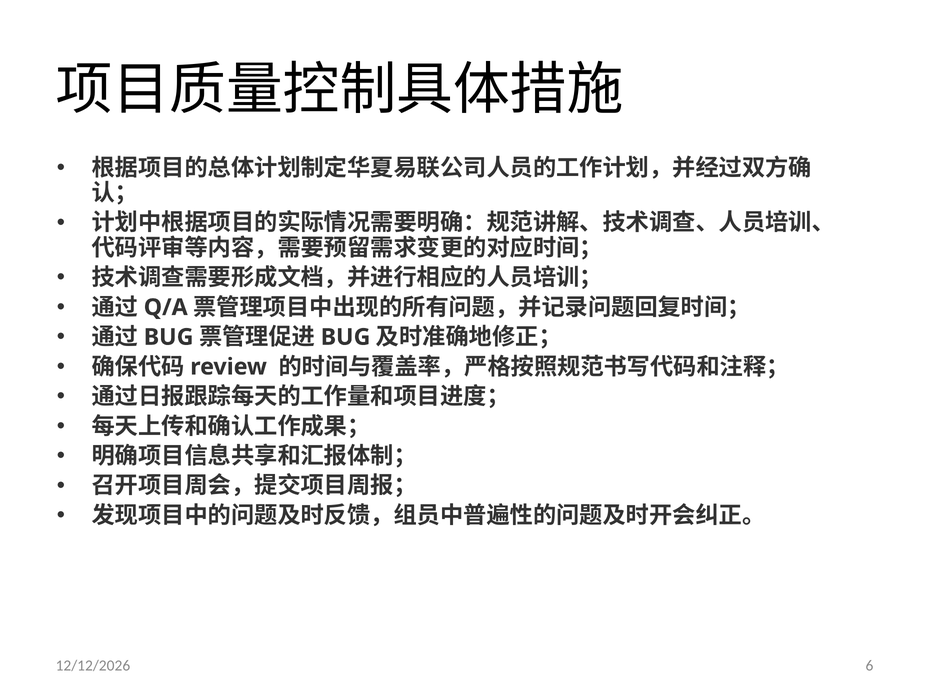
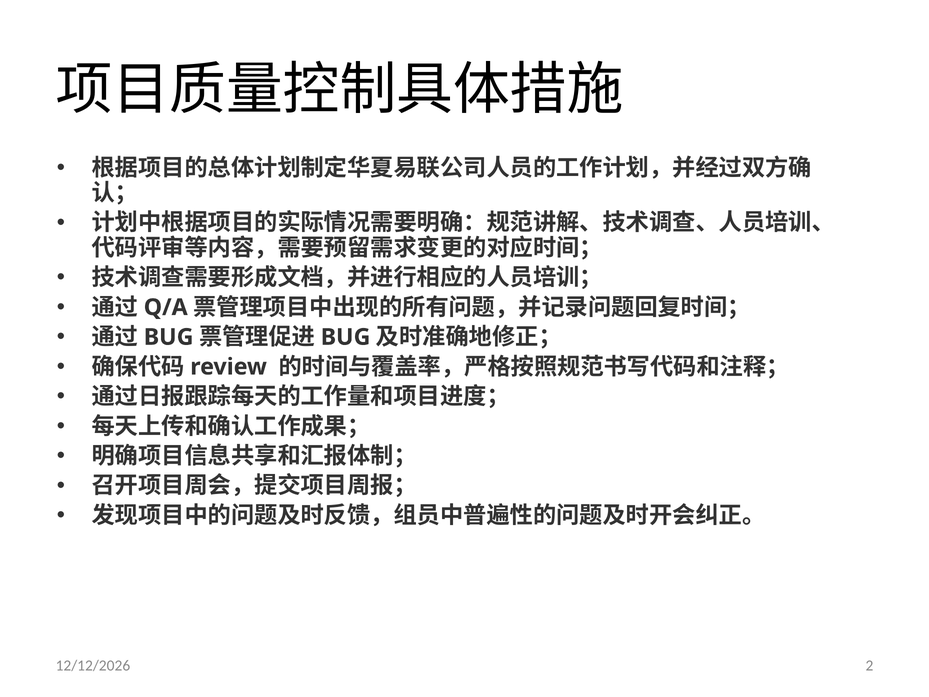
6: 6 -> 2 (869, 665)
